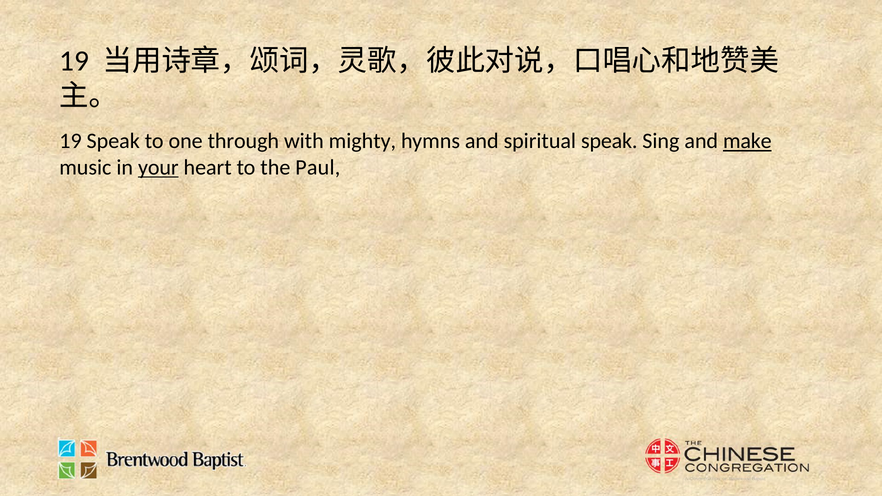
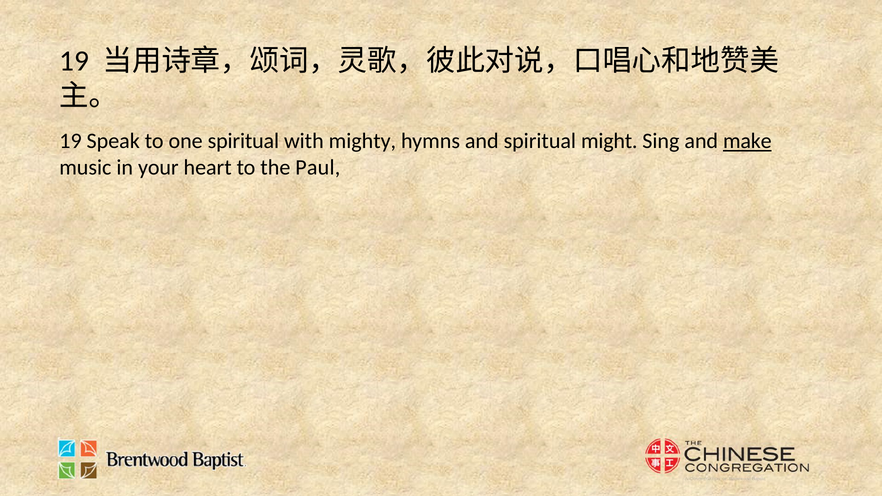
one through: through -> spiritual (243, 141)
spiritual speak: speak -> might (609, 141)
your underline: present -> none (158, 168)
